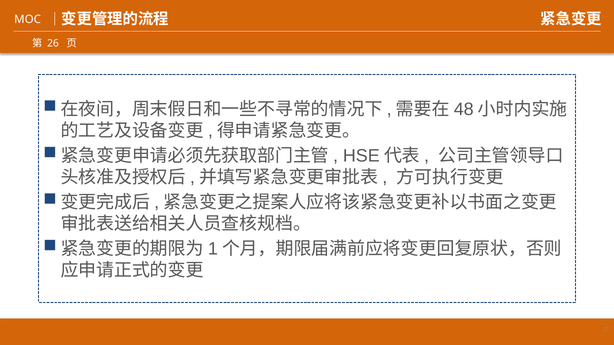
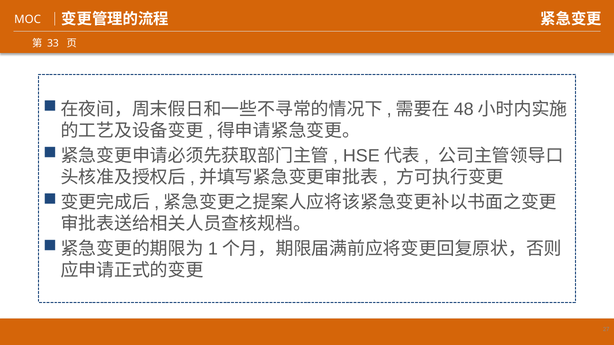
26: 26 -> 33 (53, 44)
